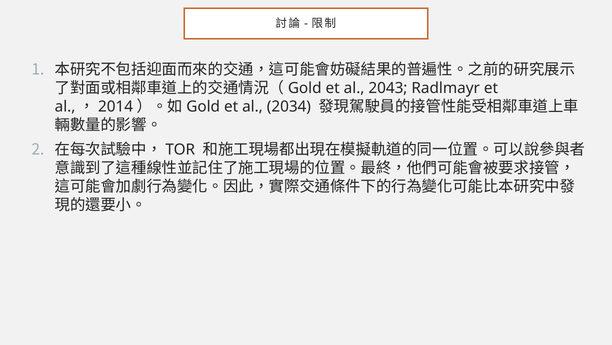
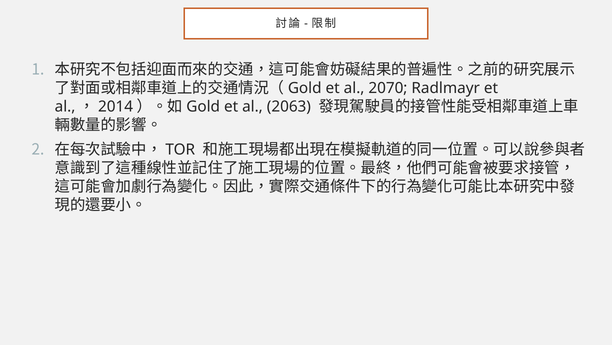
2043: 2043 -> 2070 (388, 88)
2034: 2034 -> 2063 (289, 106)
